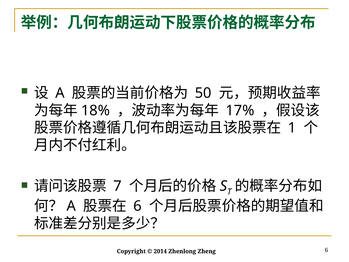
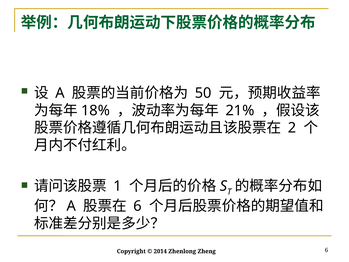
17%: 17% -> 21% (240, 110)
1: 1 -> 2 (292, 128)
7: 7 -> 1 (118, 186)
